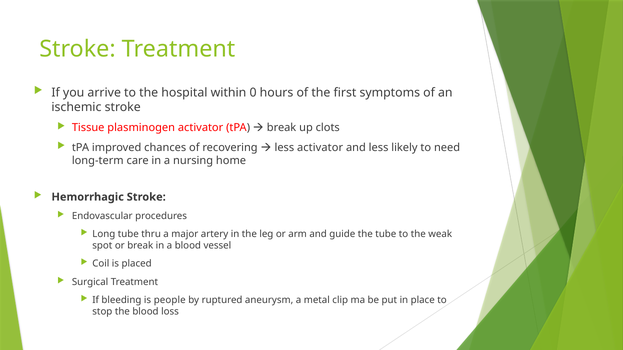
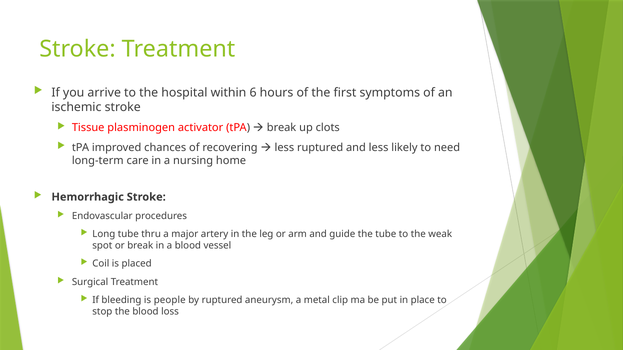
0: 0 -> 6 (253, 93)
less activator: activator -> ruptured (320, 148)
